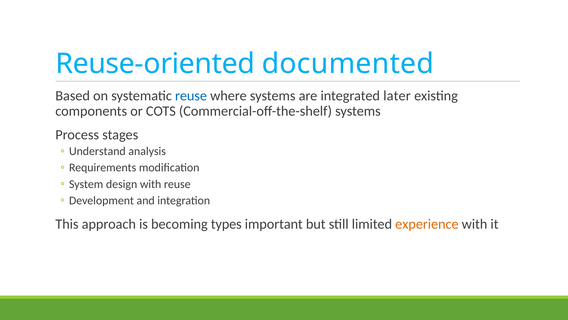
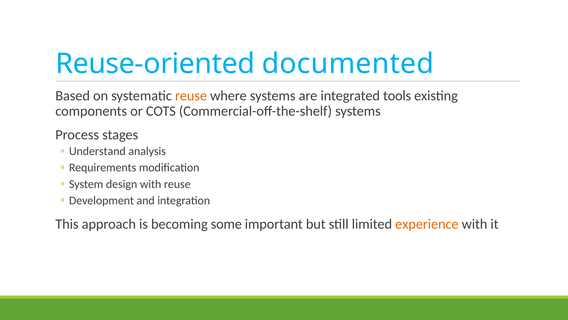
reuse colour: blue -> orange (191, 96)
later: later -> tools (397, 96)
types: types -> some (226, 224)
